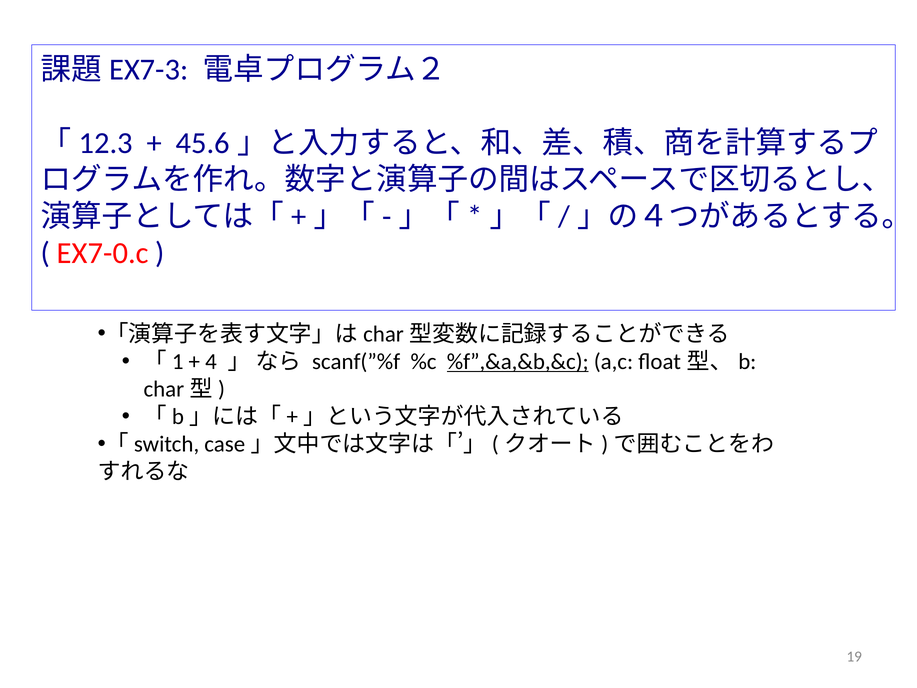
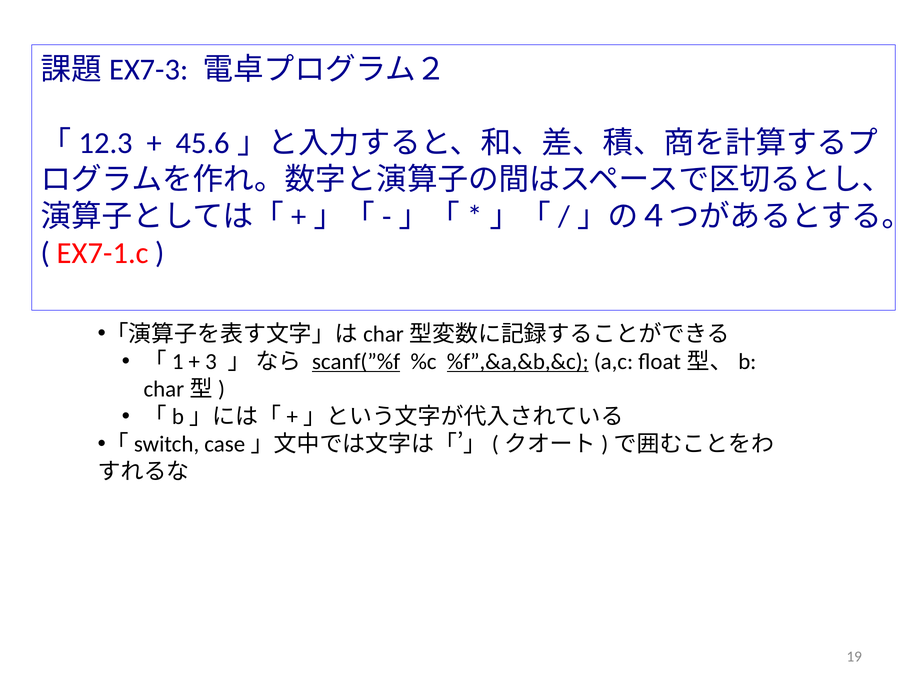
EX7-0.c: EX7-0.c -> EX7-1.c (103, 253)
4: 4 -> 3 (211, 362)
scanf(”%f underline: none -> present (356, 362)
